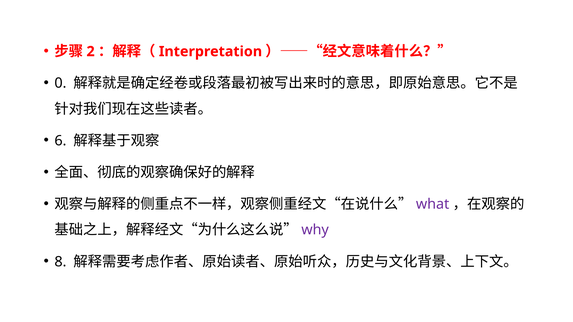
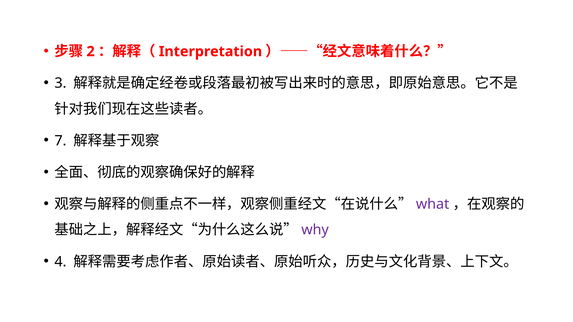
0: 0 -> 3 (60, 83)
6: 6 -> 7 (60, 141)
8: 8 -> 4 (60, 262)
